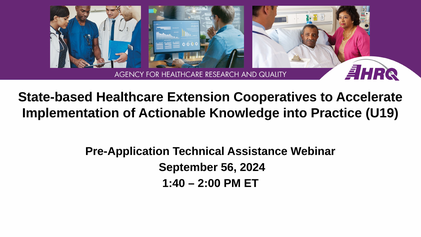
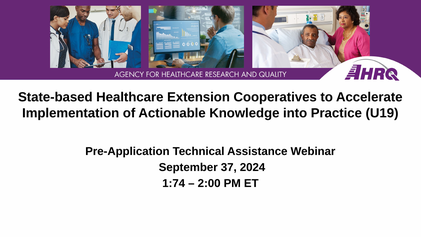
56: 56 -> 37 (229, 167)
1:40: 1:40 -> 1:74 (174, 183)
